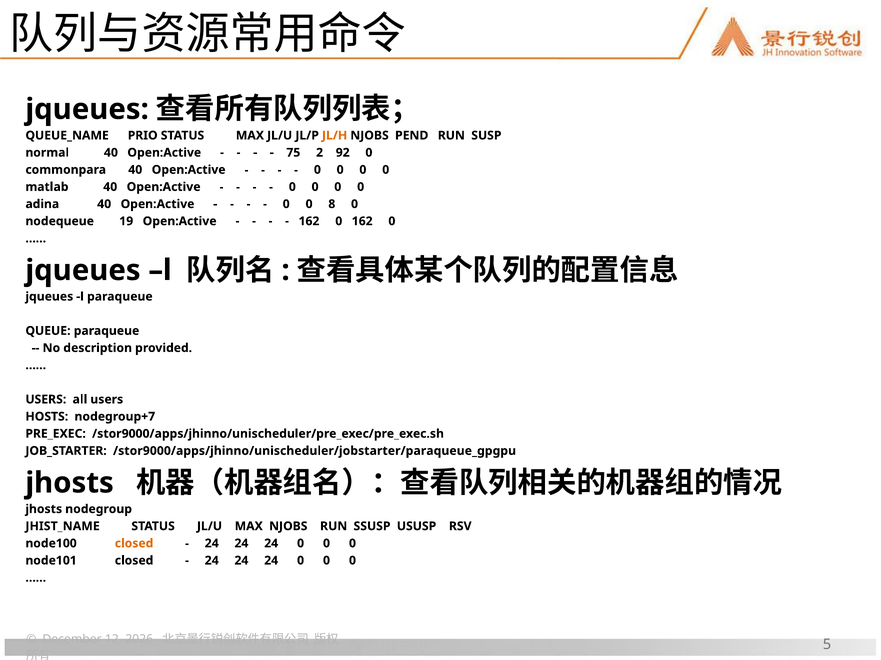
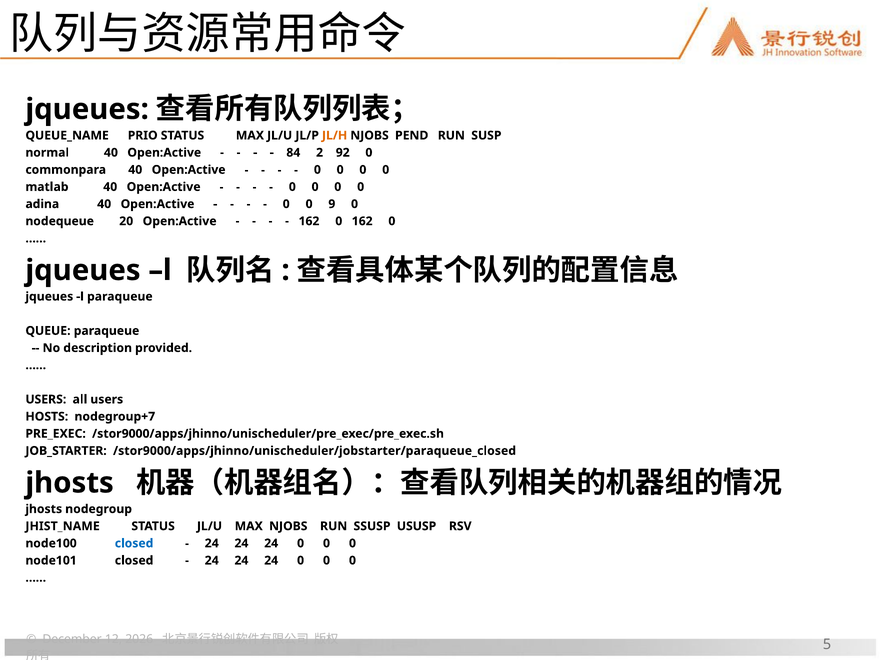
75: 75 -> 84 (293, 153)
8: 8 -> 9 (332, 204)
19: 19 -> 20 (126, 221)
/stor9000/apps/jhinno/unischeduler/jobstarter/paraqueue_gpgpu: /stor9000/apps/jhinno/unischeduler/jobstarter/paraqueue_gpgpu -> /stor9000/apps/jhinno/unischeduler/jobstarter/paraqueue_closed (315, 451)
closed colour: orange -> blue (134, 544)
